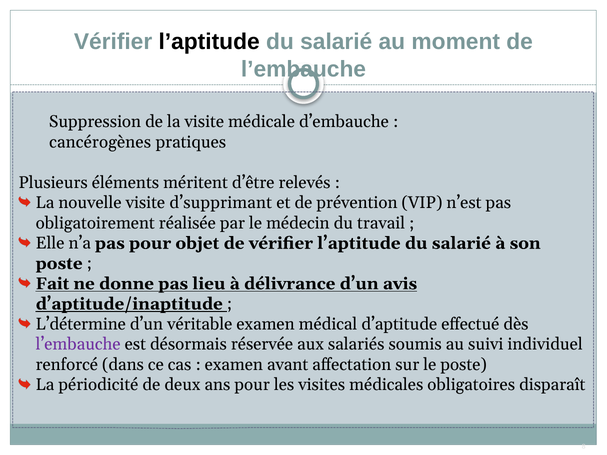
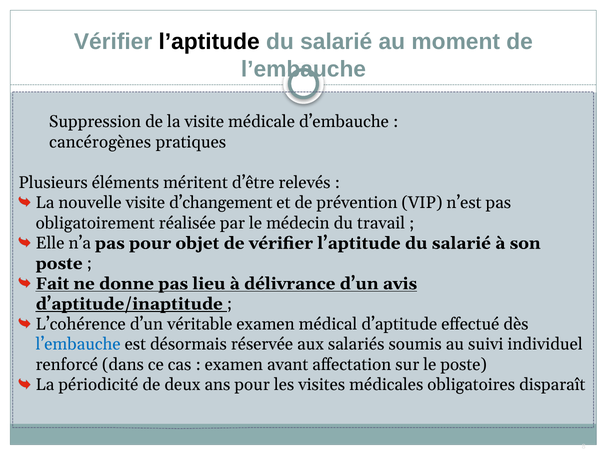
d’supprimant: d’supprimant -> d’changement (221, 203)
L’détermine: L’détermine -> L’cohérence (81, 324)
l’embauche colour: purple -> blue (78, 345)
